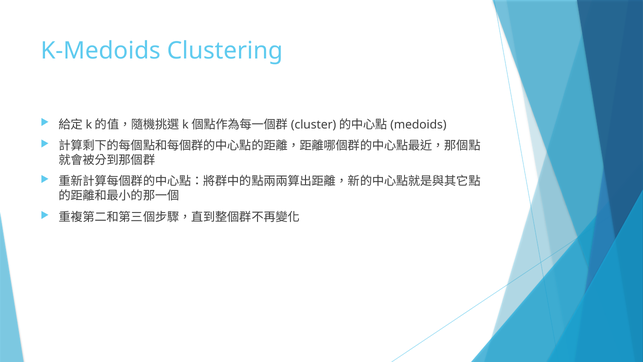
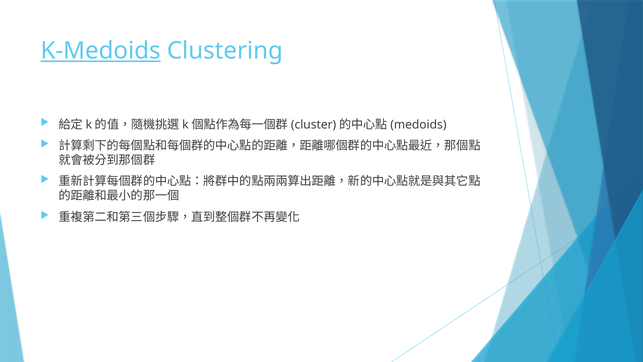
K-Medoids underline: none -> present (101, 51)
